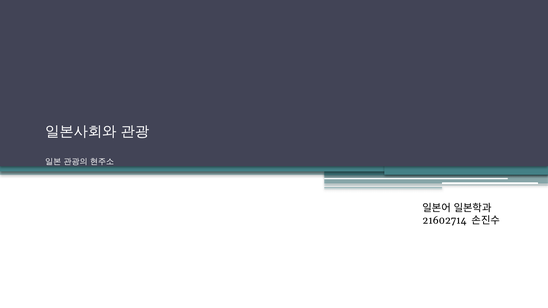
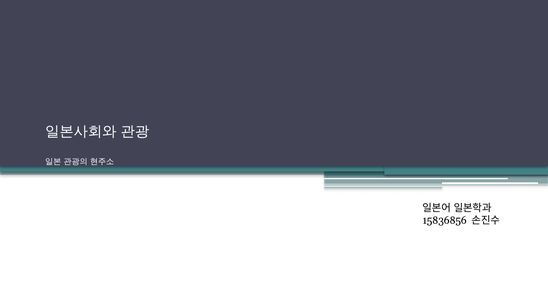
21602714: 21602714 -> 15836856 (445, 221)
